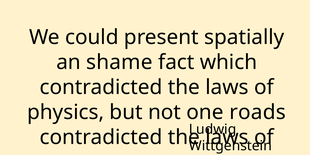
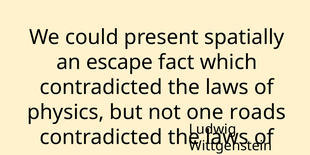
shame: shame -> escape (120, 62)
